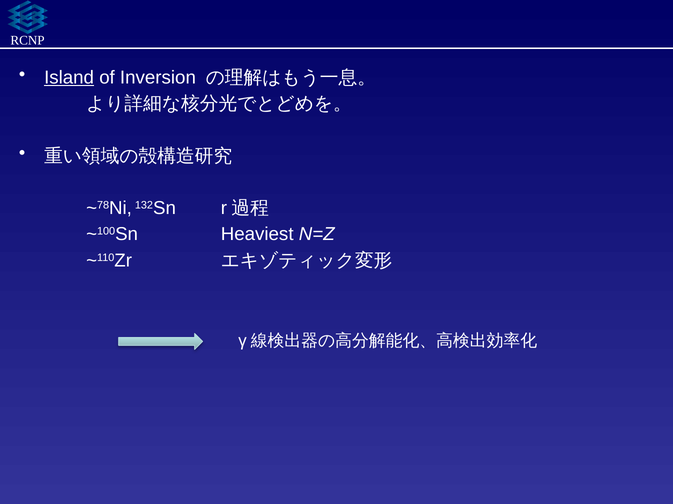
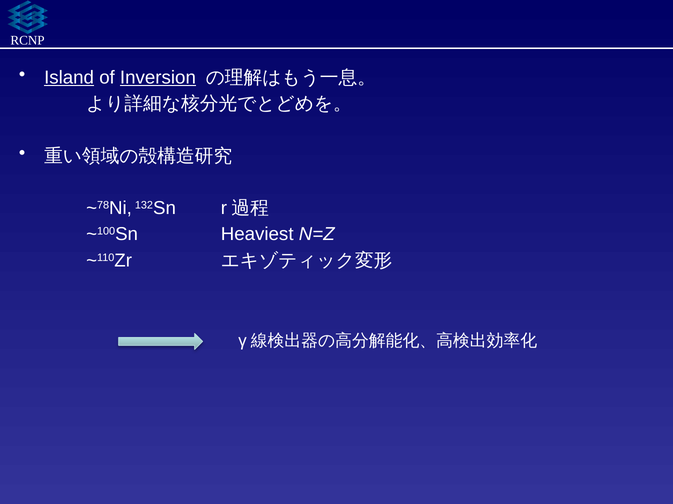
Inversion underline: none -> present (158, 78)
